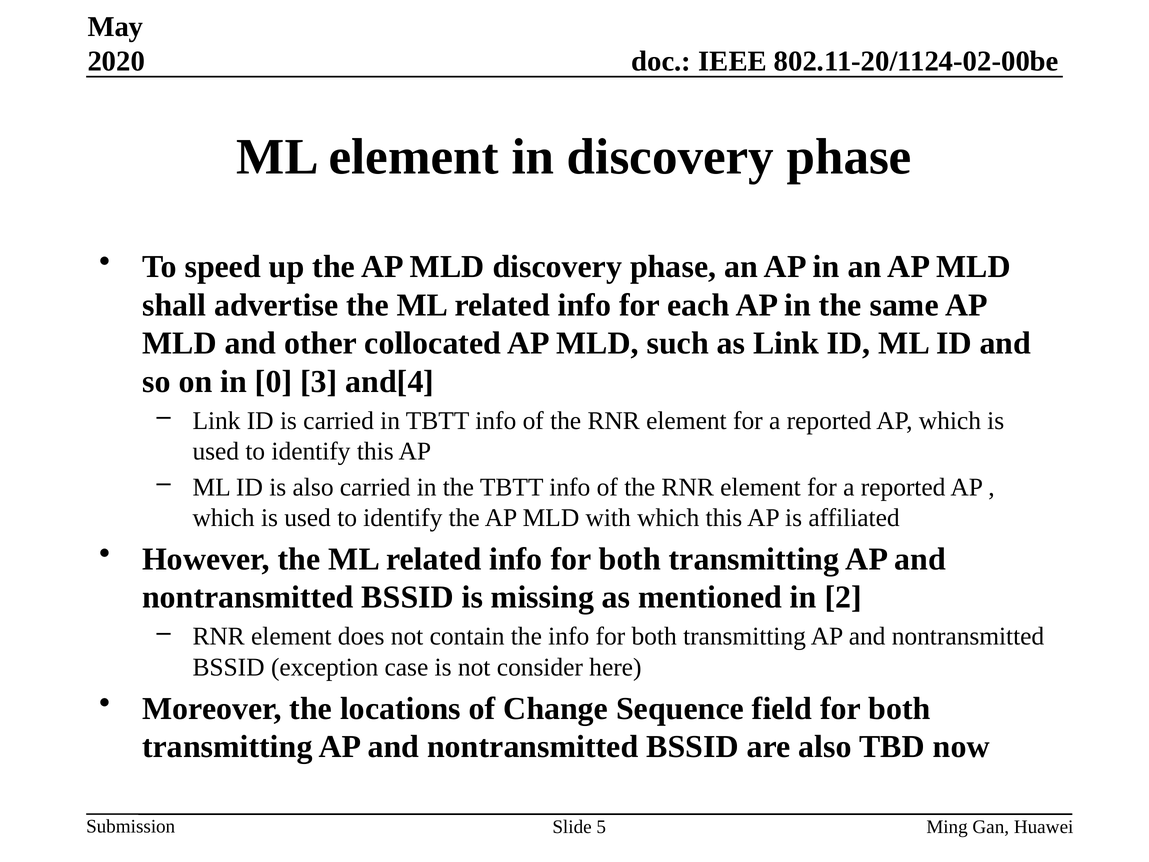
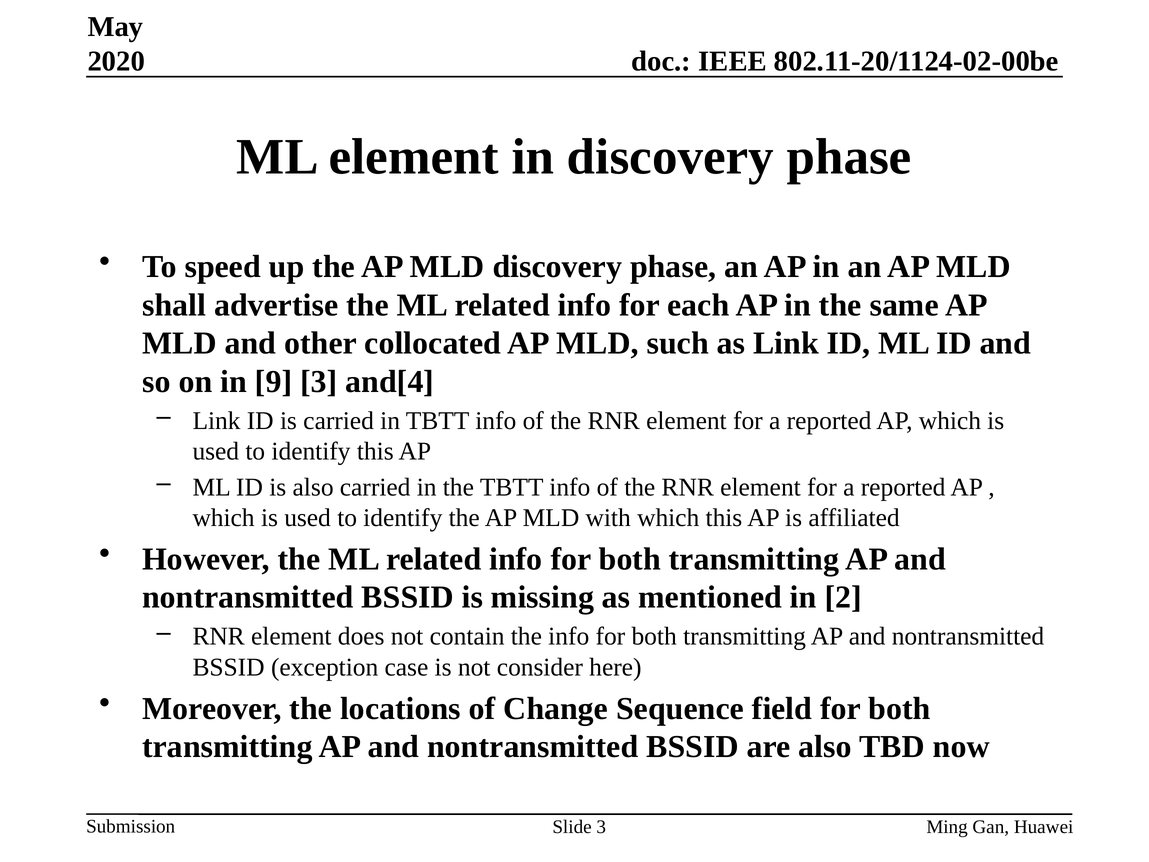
0: 0 -> 9 (274, 382)
Slide 5: 5 -> 3 (601, 826)
